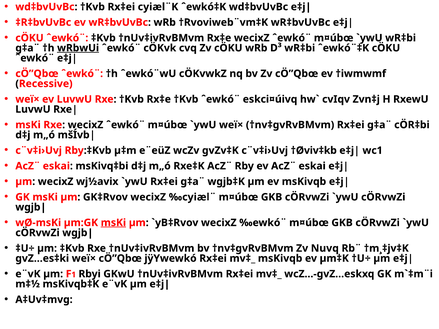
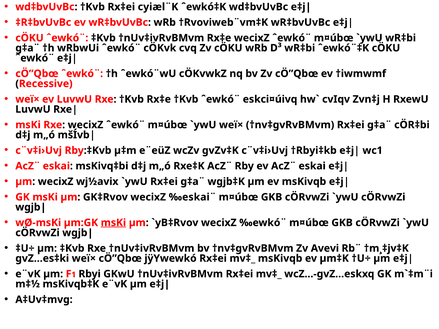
wRbwUi underline: present -> none (78, 48)
†Øviv‡kb: †Øviv‡kb -> †Rbyi‡kb (314, 151)
‰cyiæl¨: ‰cyiæl¨ -> ‰eskai¨ (192, 197)
Nuvq: Nuvq -> Avevi (325, 248)
